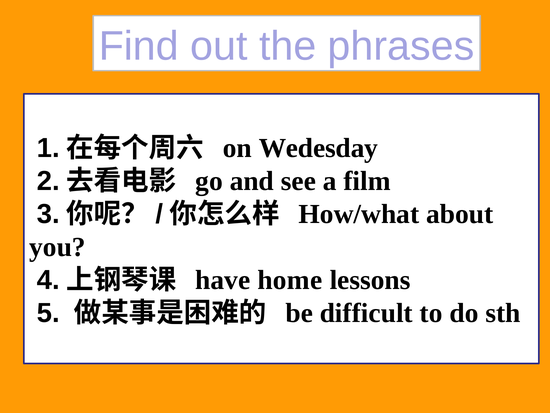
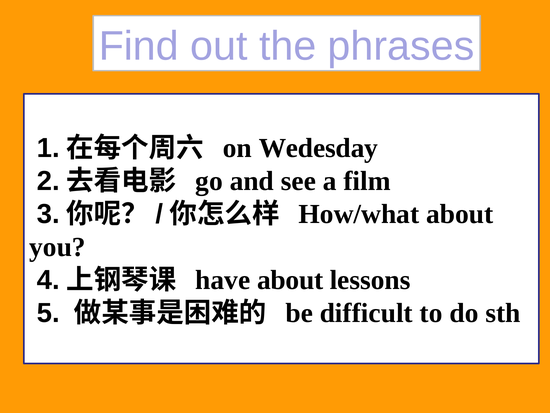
have home: home -> about (290, 280)
